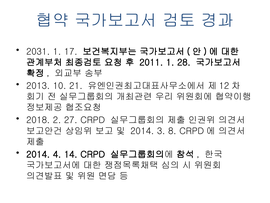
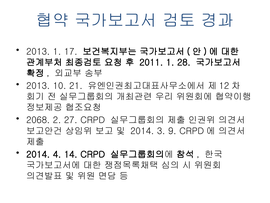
2031: 2031 -> 2013 (38, 52)
2018: 2018 -> 2068 (38, 120)
8: 8 -> 9 (172, 131)
